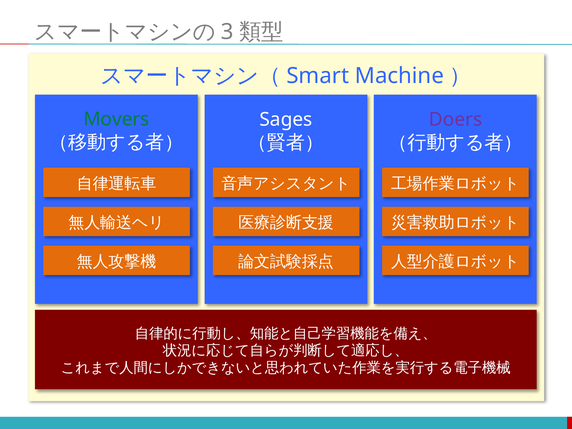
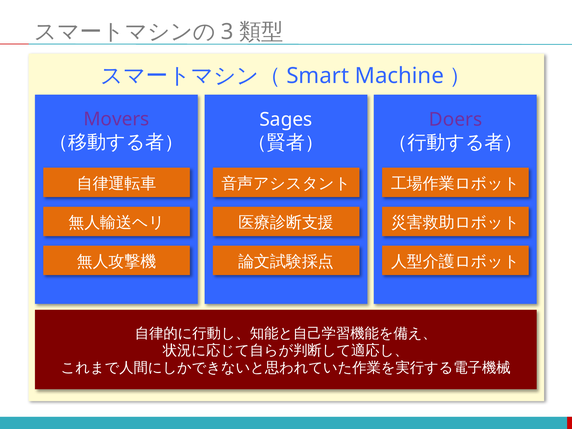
Movers colour: green -> purple (116, 119)
